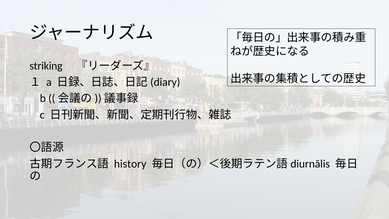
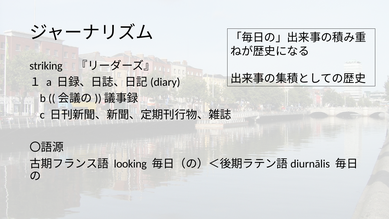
history: history -> looking (130, 164)
